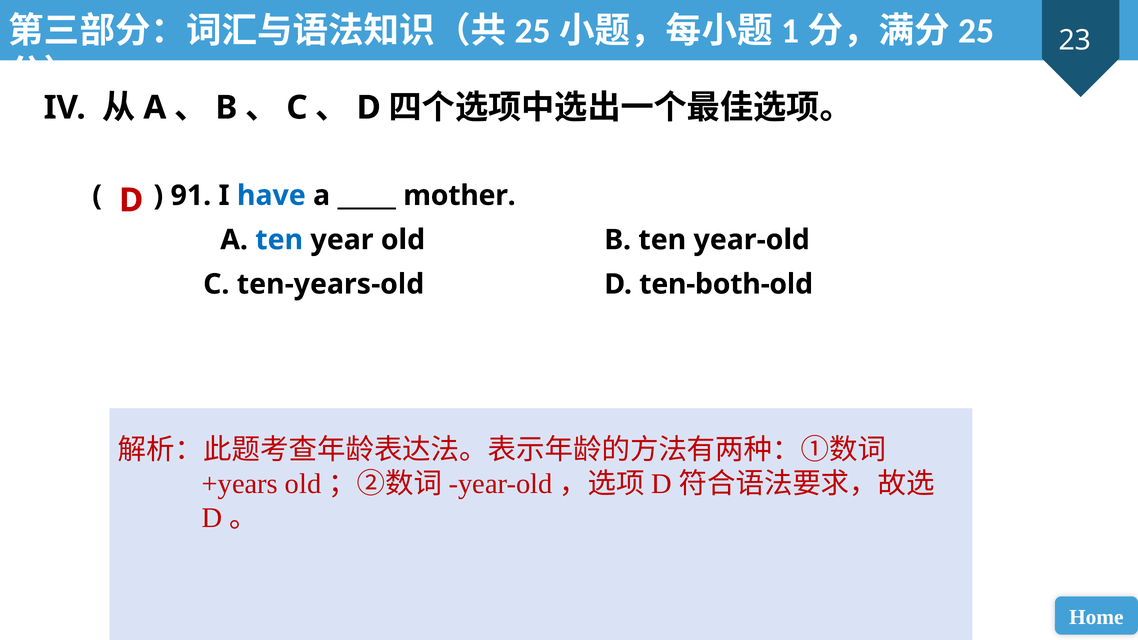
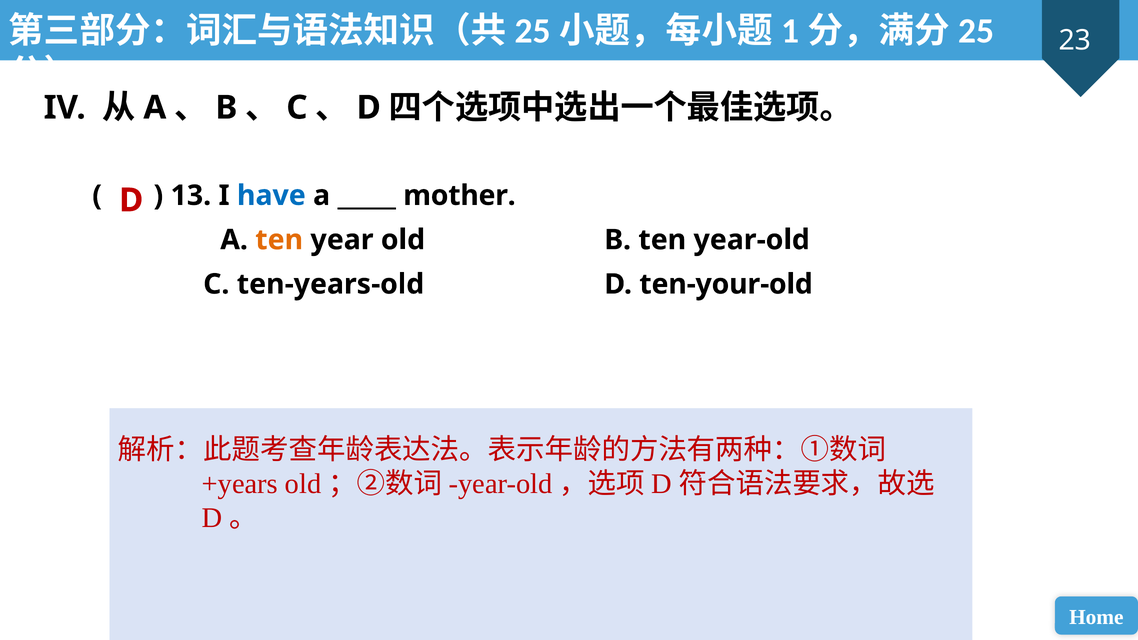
91: 91 -> 13 (191, 196)
ten colour: blue -> orange (279, 240)
ten-both-old: ten-both-old -> ten-your-old (726, 284)
